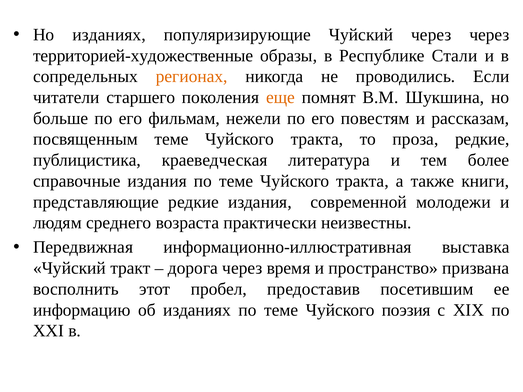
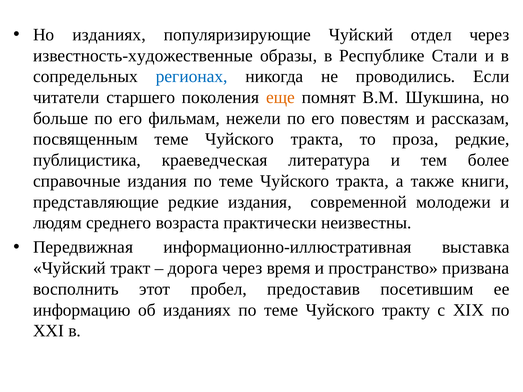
Чуйский через: через -> отдел (431, 35)
территорией-художественные: территорией-художественные -> известность-художественные (143, 56)
регионах colour: orange -> blue (192, 77)
поэзия: поэзия -> тракту (406, 310)
